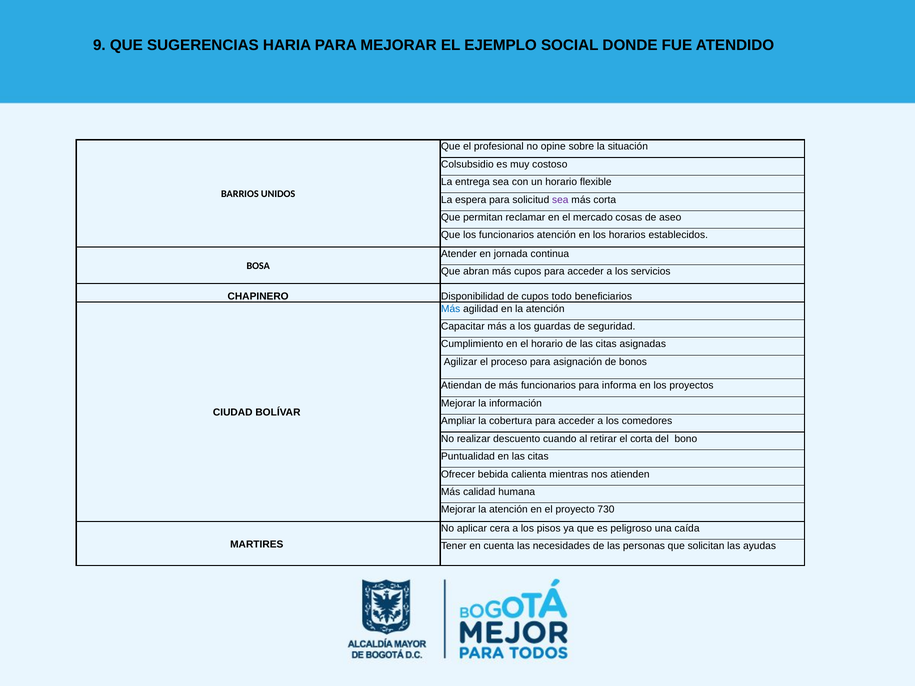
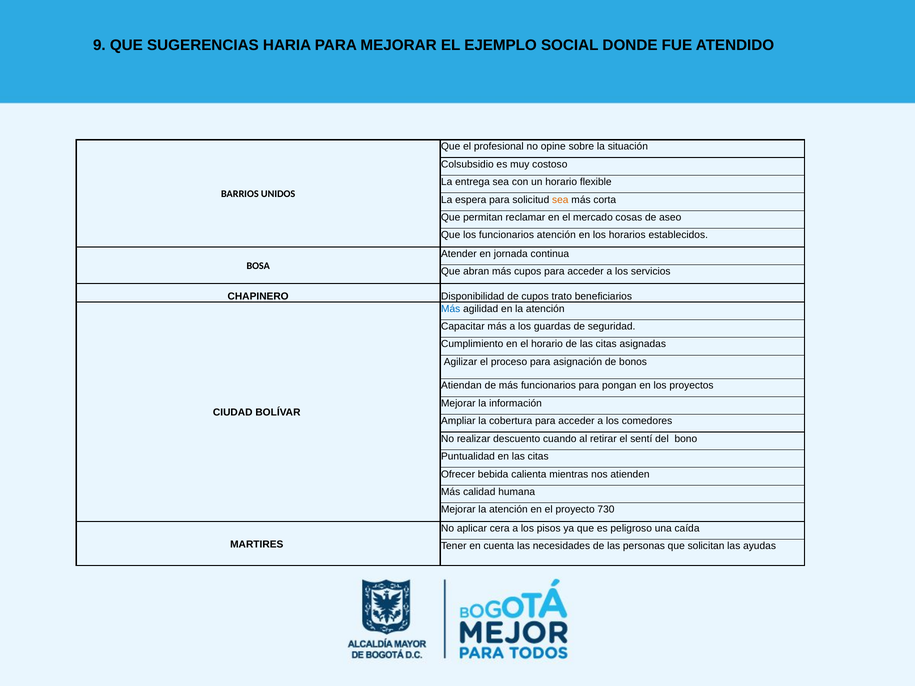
sea colour: purple -> orange (560, 200)
todo: todo -> trato (562, 297)
informa: informa -> pongan (619, 386)
el corta: corta -> sentí (641, 439)
